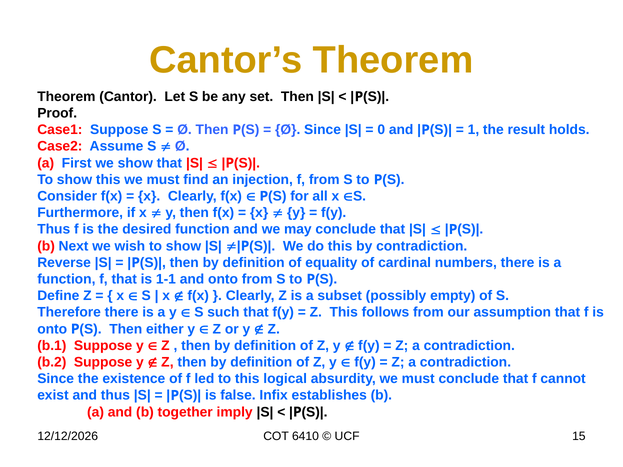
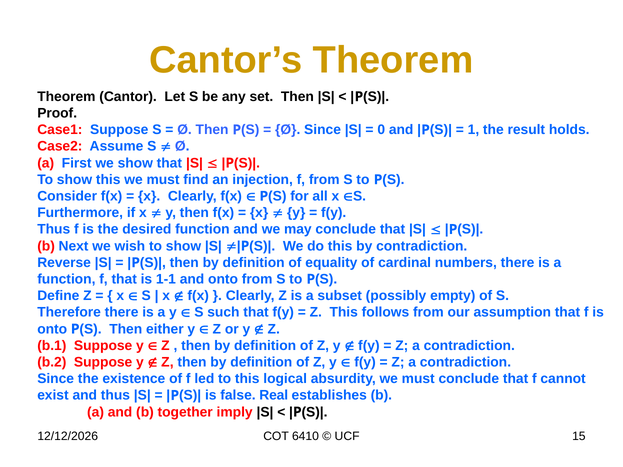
Infix: Infix -> Real (274, 396)
